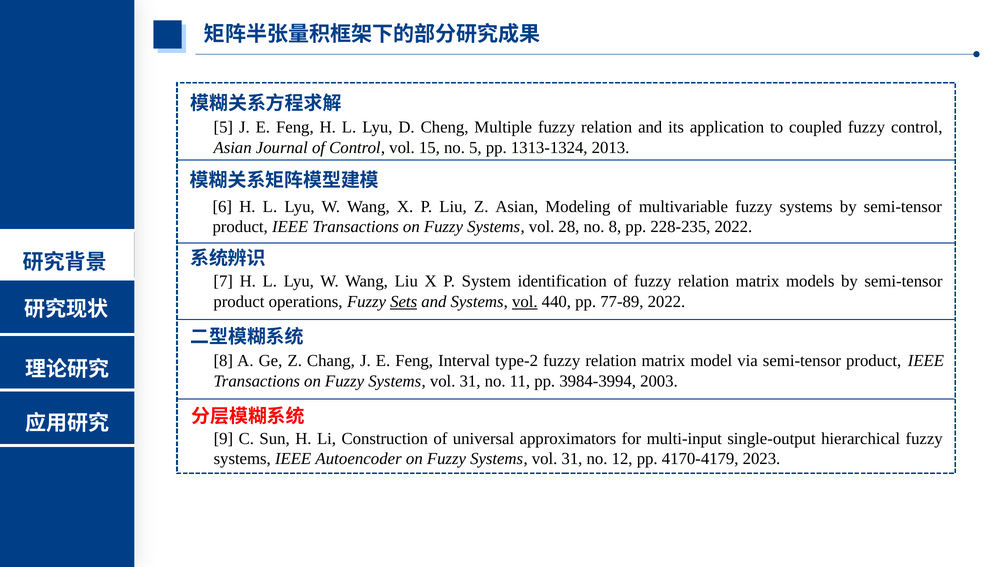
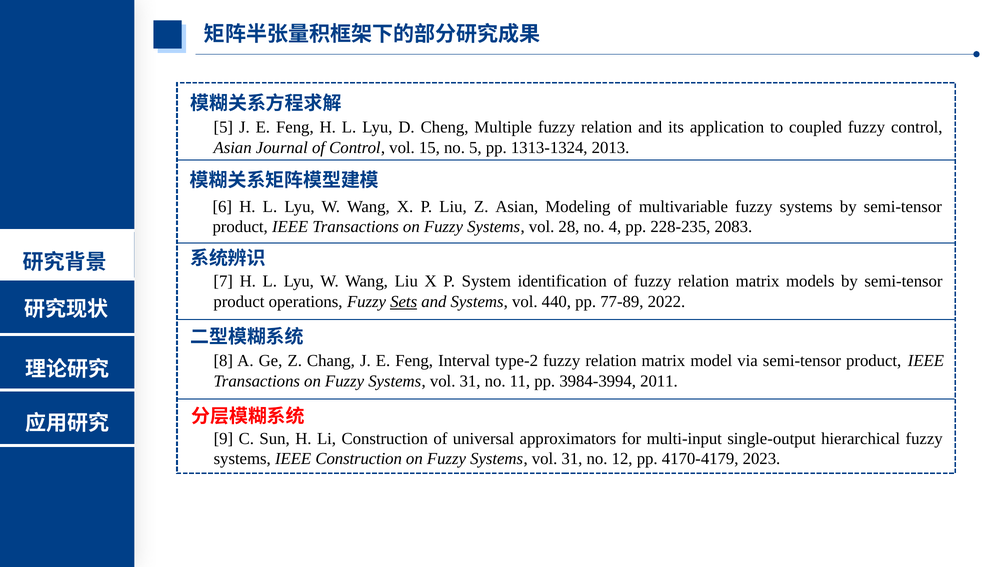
no 8: 8 -> 4 (615, 227)
228-235 2022: 2022 -> 2083 (733, 227)
vol underline: present -> none (525, 302)
2003: 2003 -> 2011 (659, 381)
IEEE Autoencoder: Autoencoder -> Construction (359, 459)
